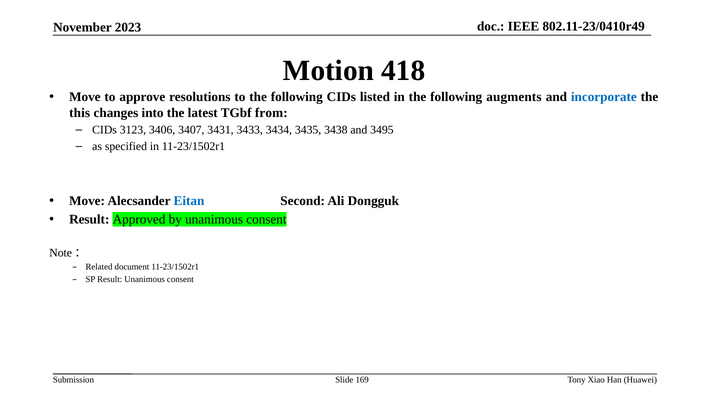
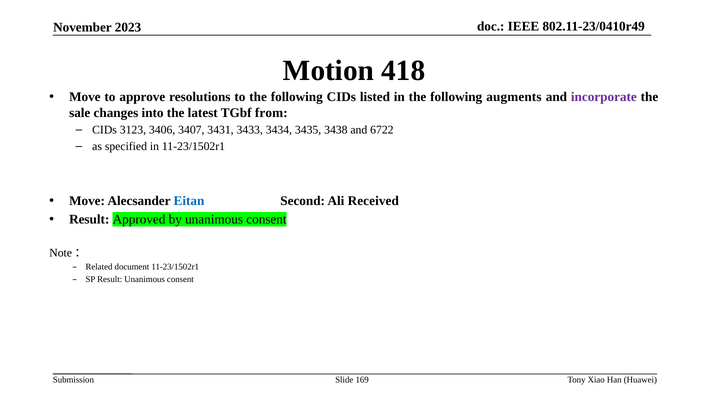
incorporate colour: blue -> purple (604, 97)
this: this -> sale (80, 113)
3495: 3495 -> 6722 (382, 130)
Dongguk: Dongguk -> Received (373, 201)
